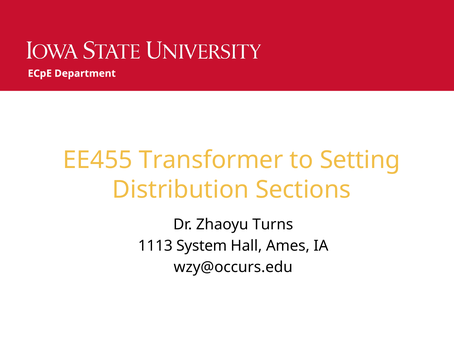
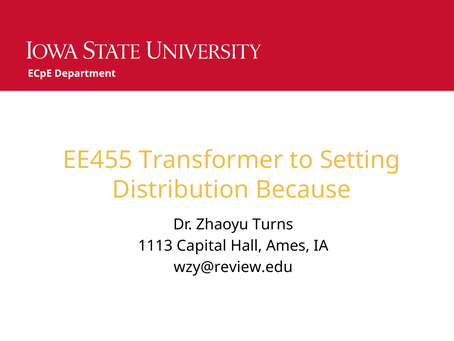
Sections: Sections -> Because (303, 189)
System: System -> Capital (201, 245)
wzy@occurs.edu: wzy@occurs.edu -> wzy@review.edu (233, 267)
